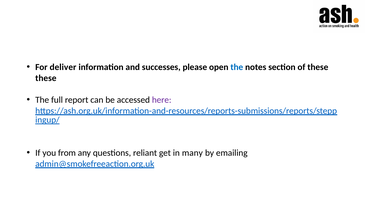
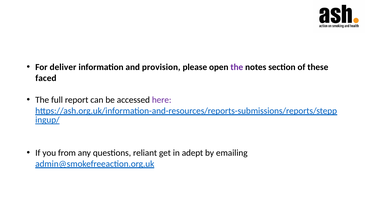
successes: successes -> provision (161, 67)
the colour: blue -> purple (237, 67)
these: these -> faced (46, 78)
many: many -> adept (192, 153)
